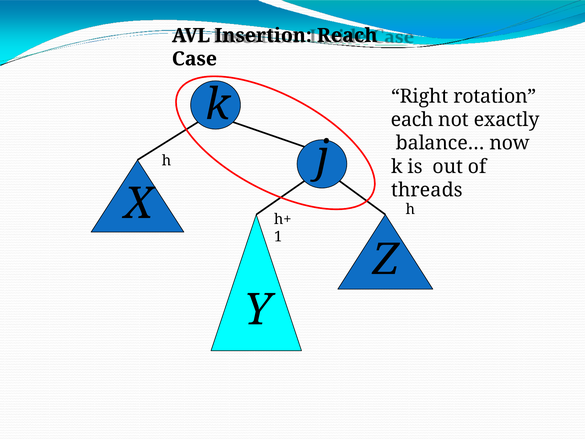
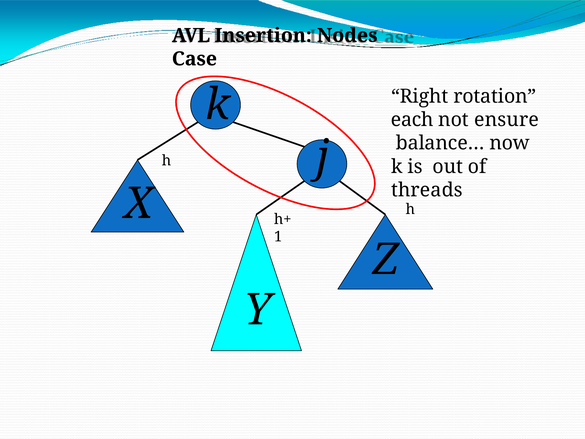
Reach: Reach -> Nodes (347, 35)
exactly: exactly -> ensure (507, 120)
